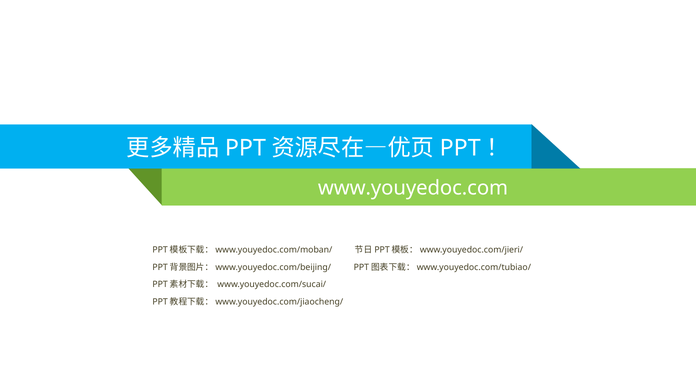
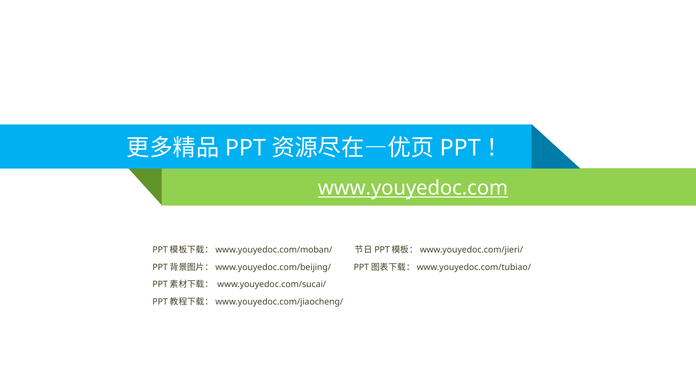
www.youyedoc.com underline: none -> present (413, 189)
